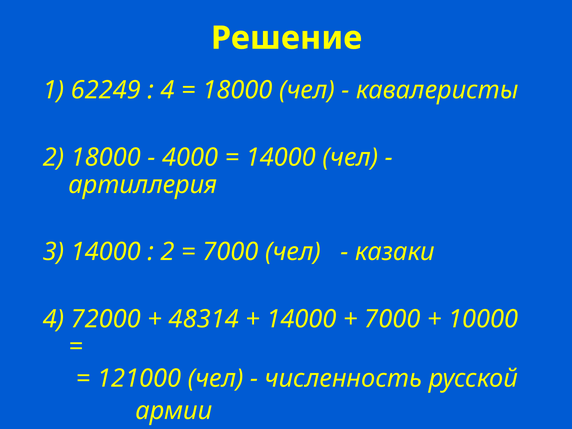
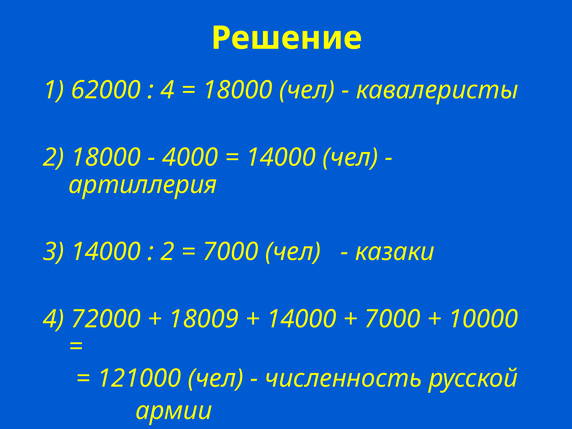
62249: 62249 -> 62000 (106, 90)
48314: 48314 -> 18009 (204, 319)
